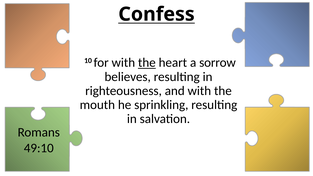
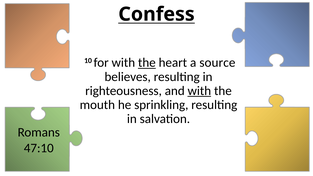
sorrow: sorrow -> source (217, 63)
with underline: none -> present (199, 91)
49:10: 49:10 -> 47:10 (39, 148)
